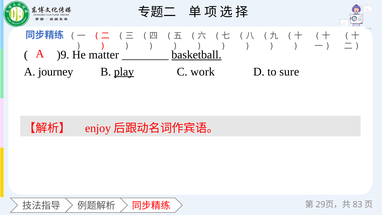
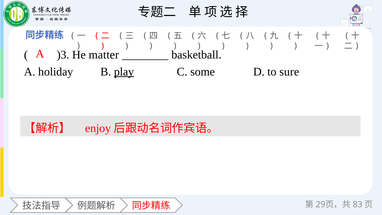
)9: )9 -> )3 (63, 55)
basketball underline: present -> none (196, 55)
journey: journey -> holiday (56, 72)
work: work -> some (203, 72)
